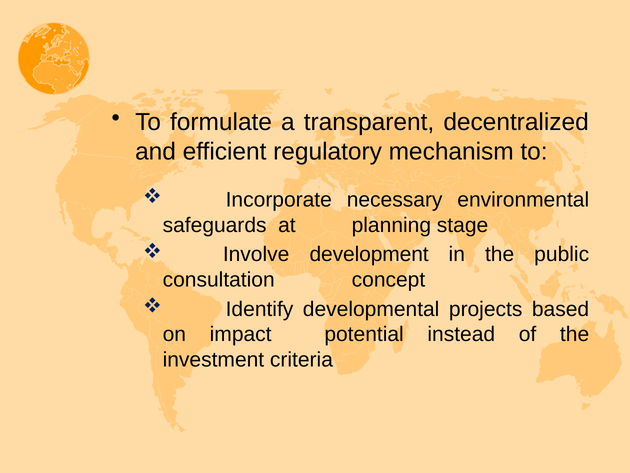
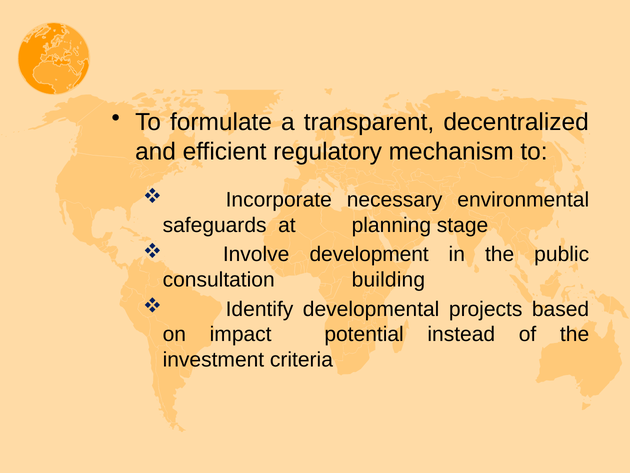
concept: concept -> building (388, 279)
